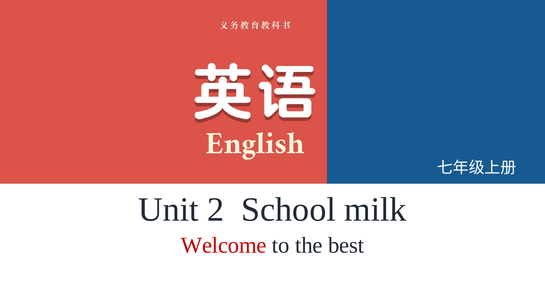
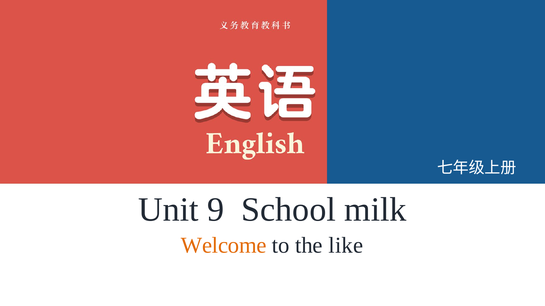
2: 2 -> 9 (216, 210)
Welcome colour: red -> orange (224, 246)
best: best -> like (346, 246)
